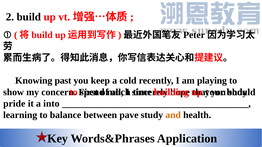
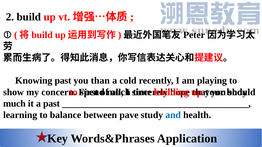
keep: keep -> than (100, 81)
pride: pride -> much (14, 104)
a into: into -> past (51, 104)
and colour: orange -> blue (173, 115)
